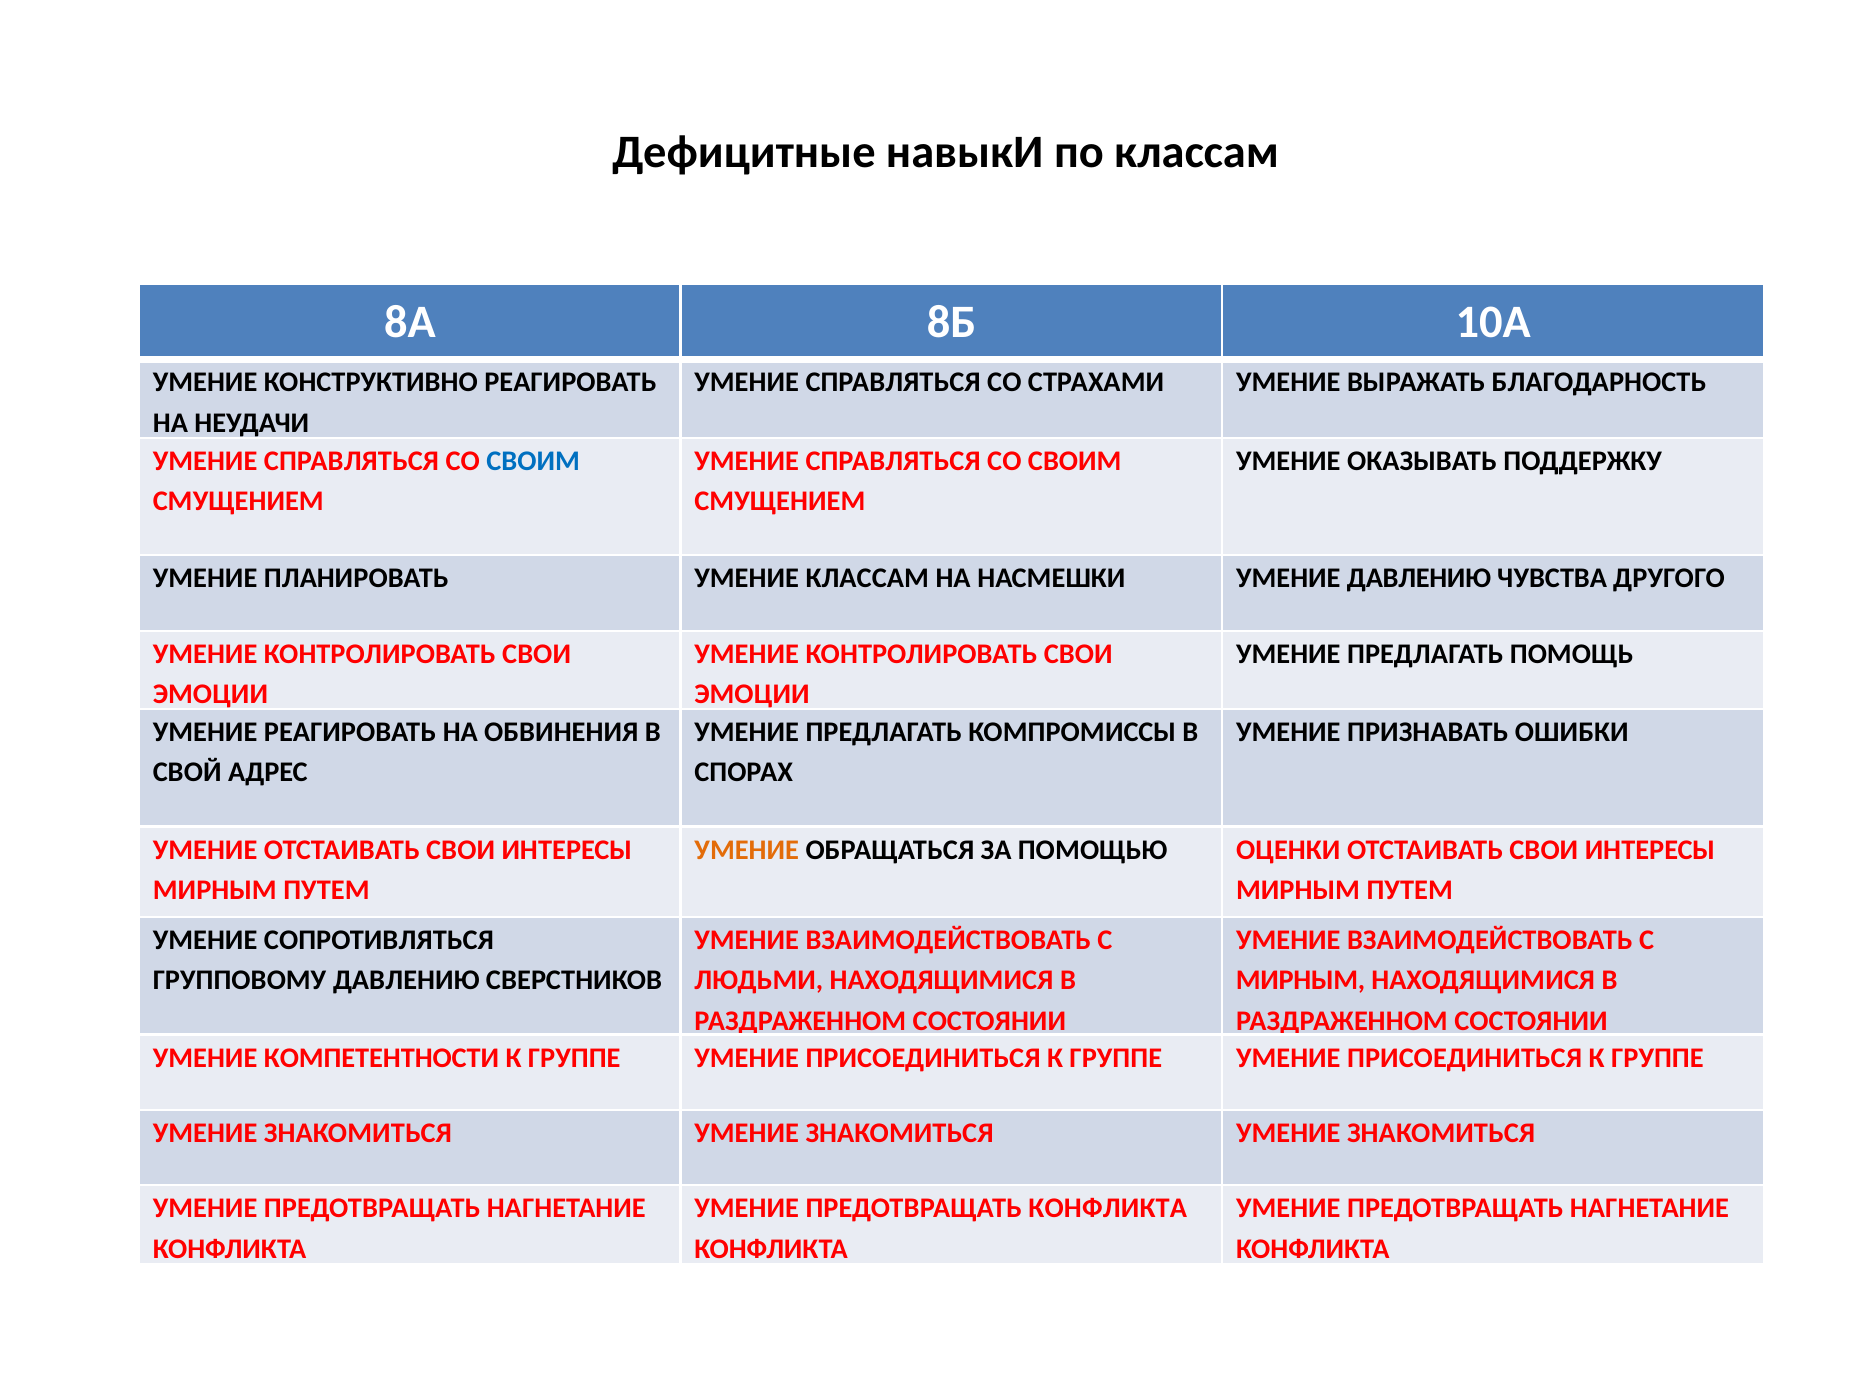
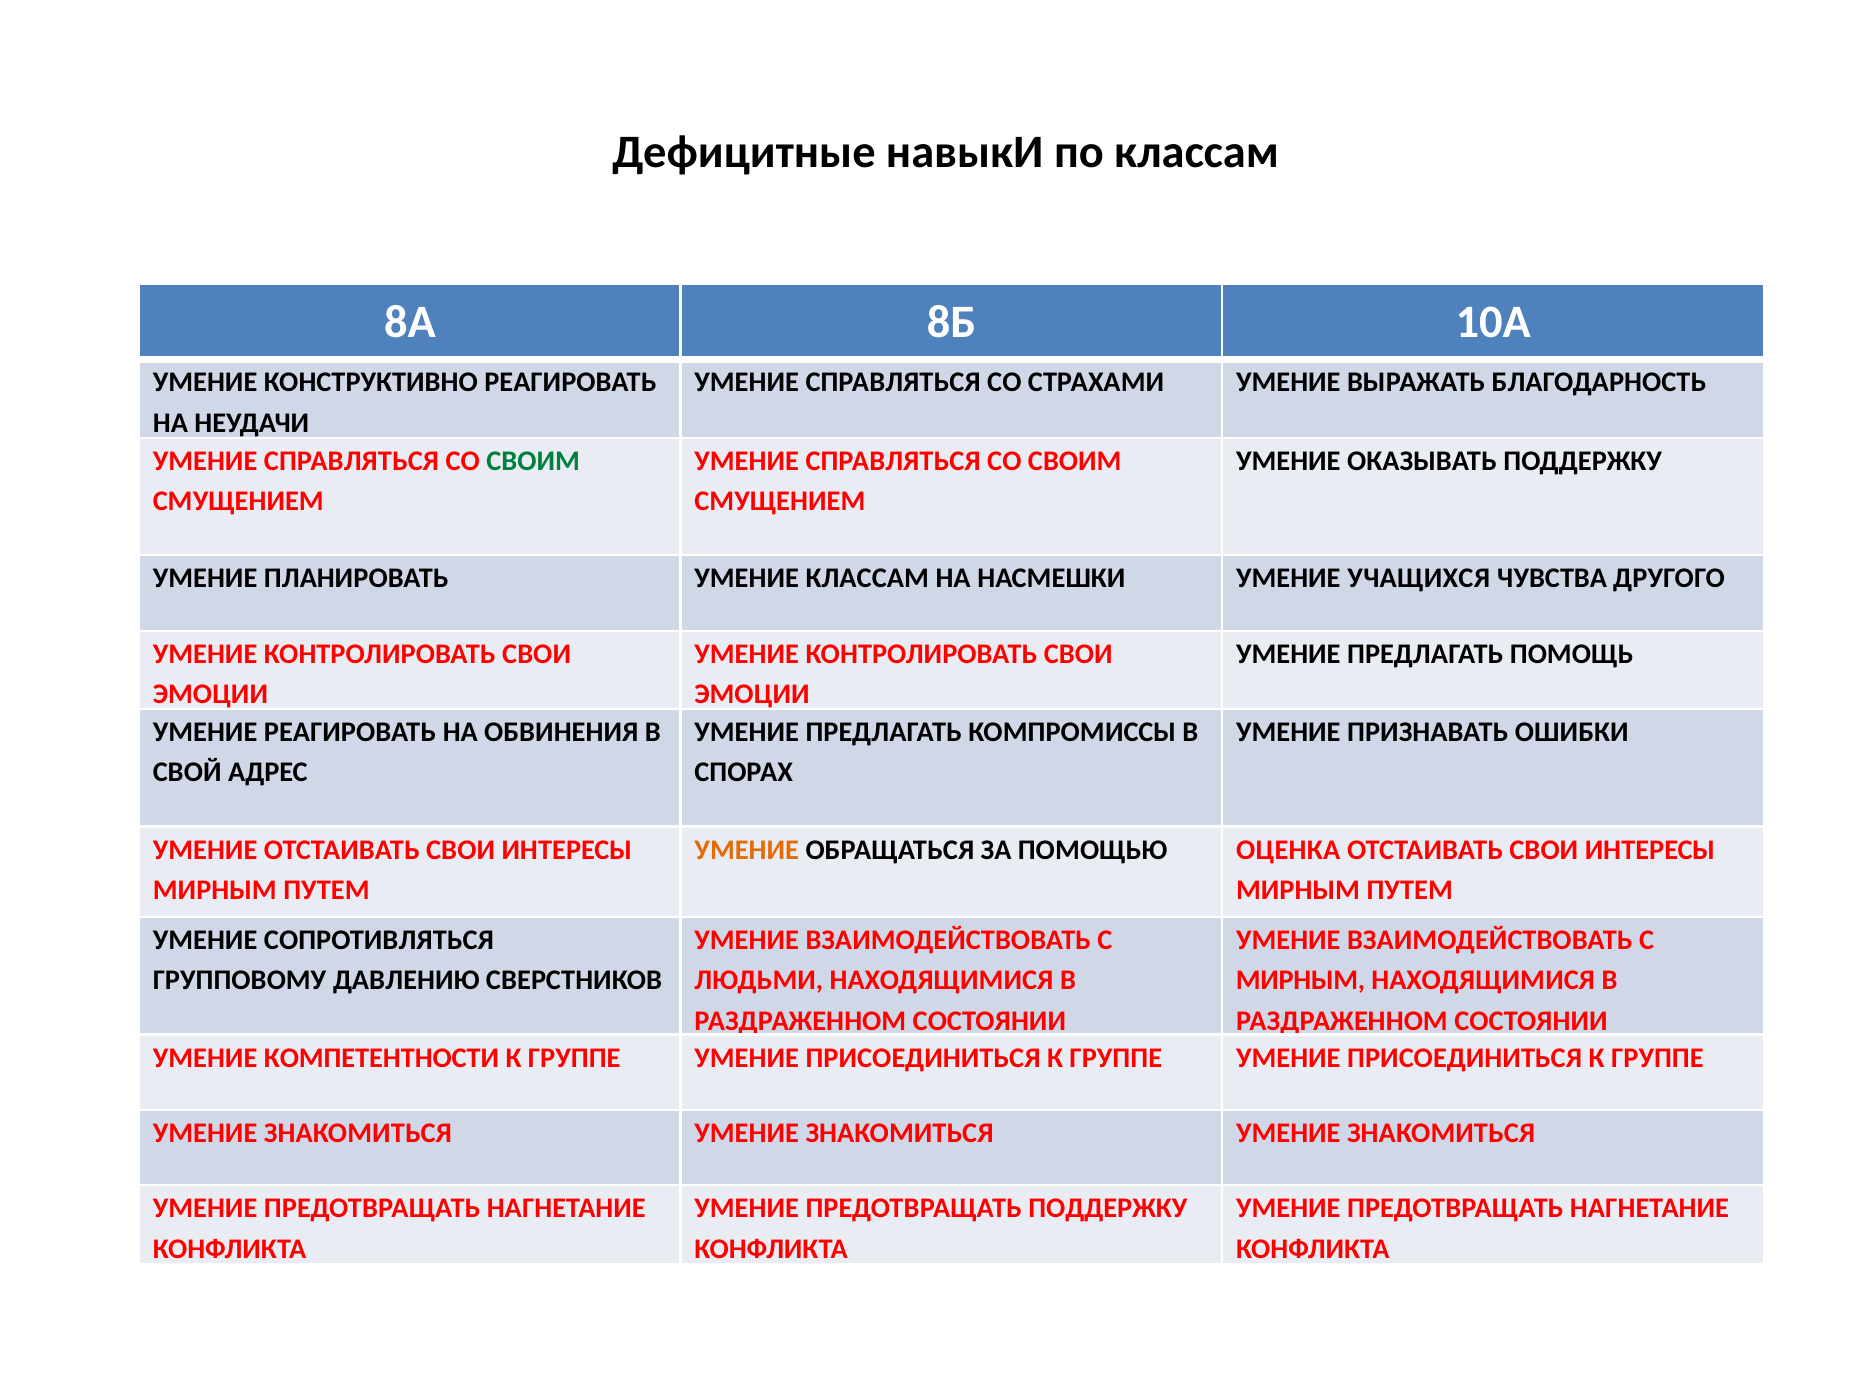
СВОИМ colour: blue -> green (533, 461)
УМЕНИЕ ДАВЛЕНИЮ: ДАВЛЕНИЮ -> УЧАЩИХСЯ (1419, 578)
ОЦЕНКИ: ОЦЕНКИ -> ОЦЕНКА (1288, 850)
ПРЕДОТВРАЩАТЬ КОНФЛИКТА: КОНФЛИКТА -> ПОДДЕРЖКУ (1108, 1209)
